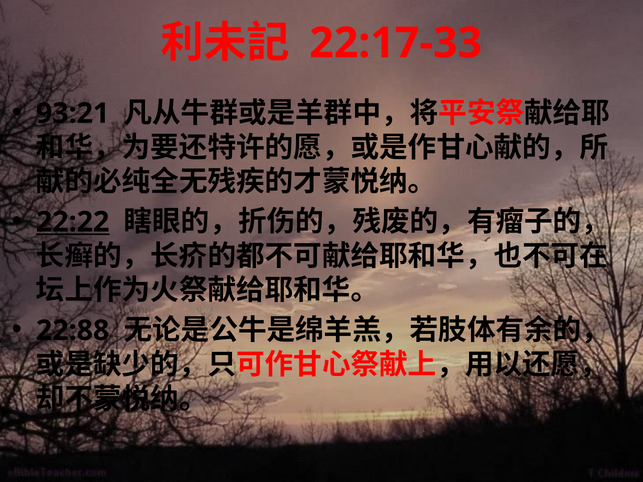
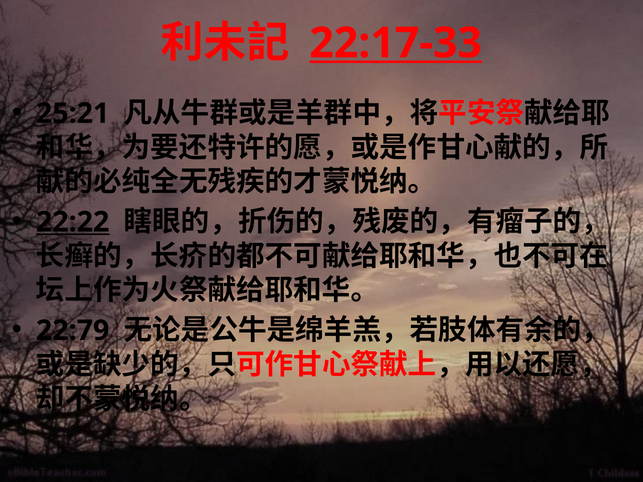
22:17-33 underline: none -> present (396, 43)
93:21: 93:21 -> 25:21 (73, 113)
22:88: 22:88 -> 22:79 (73, 331)
